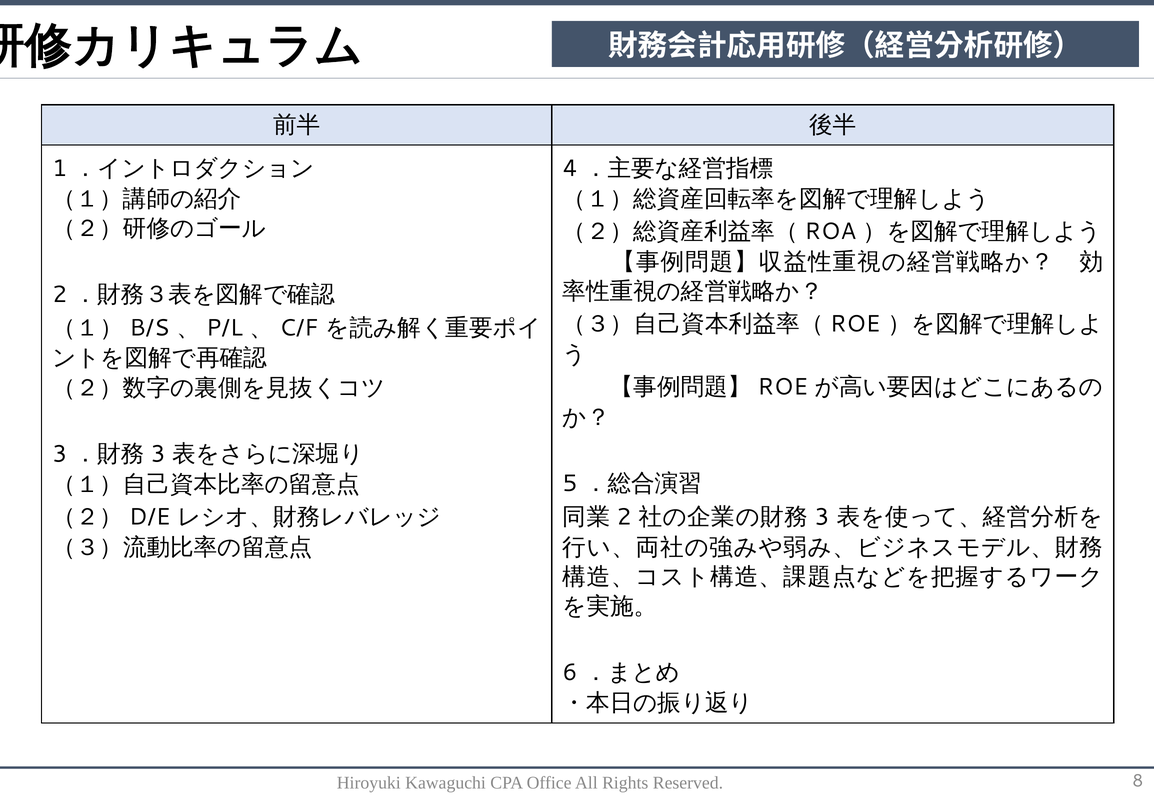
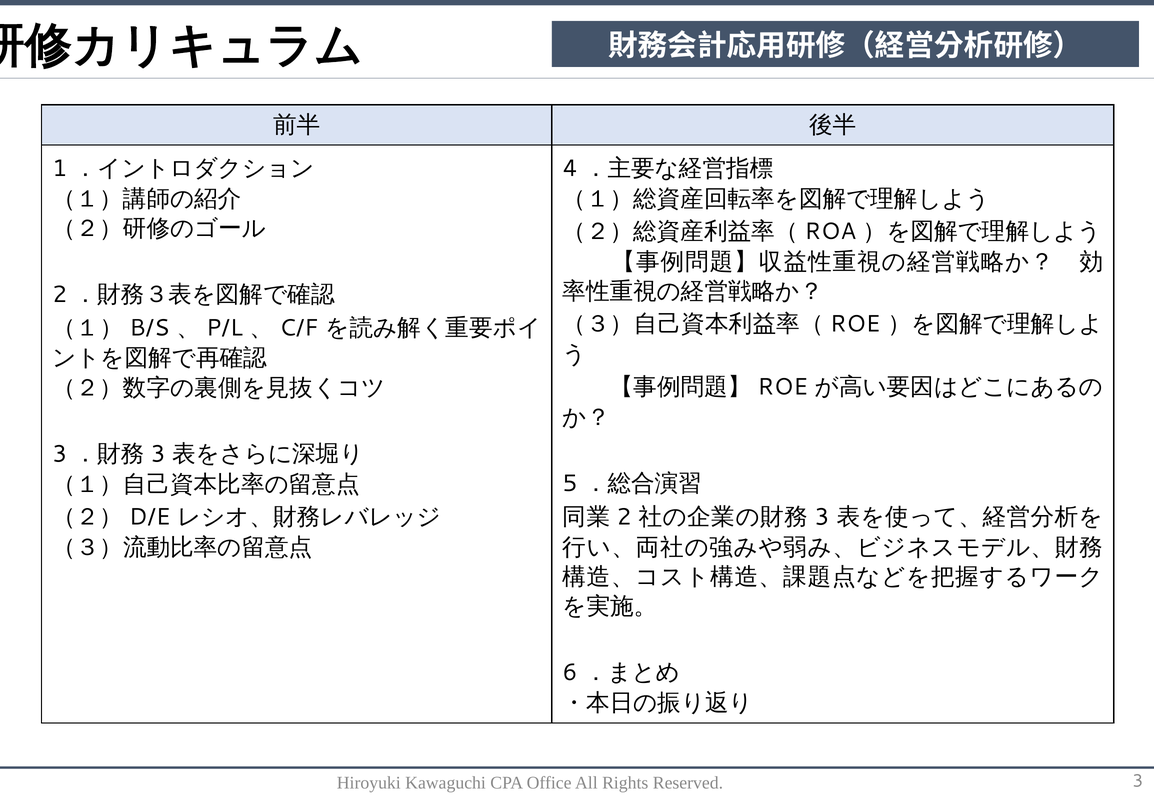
Reserved 8: 8 -> 3 (1138, 781)
